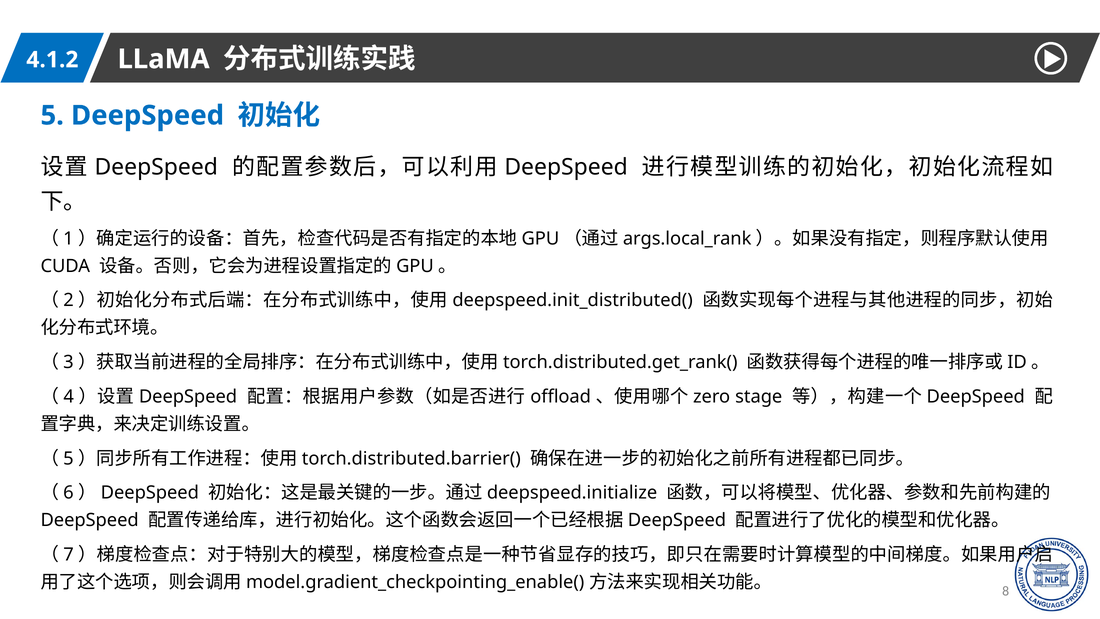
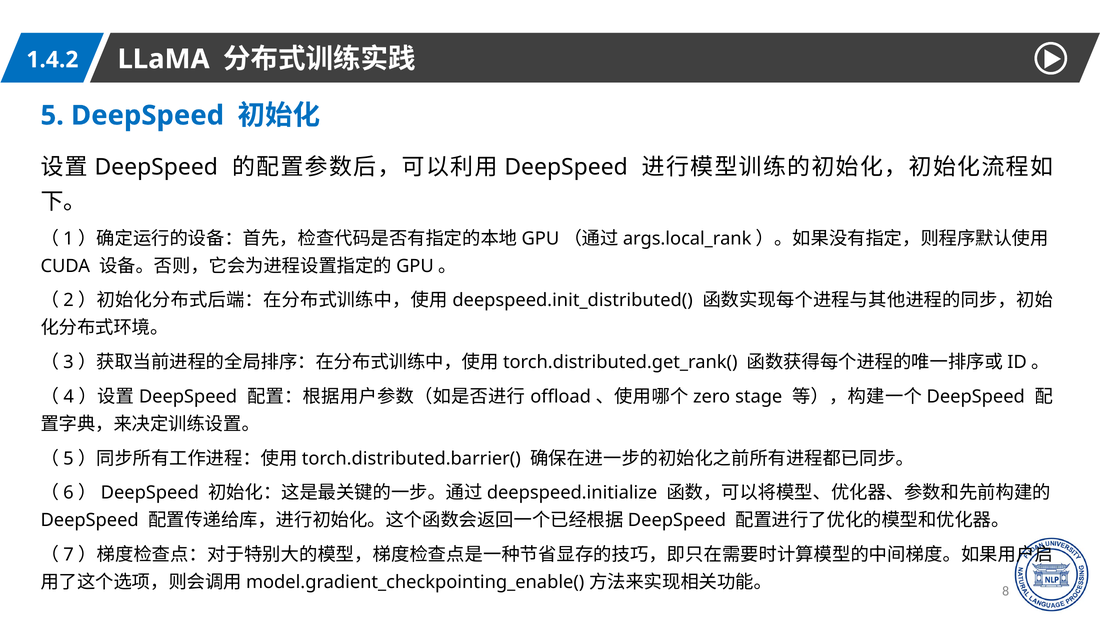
4.1.2: 4.1.2 -> 1.4.2 (52, 60)
